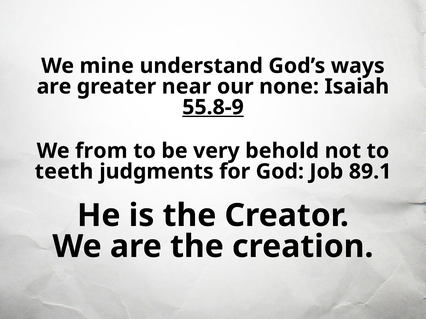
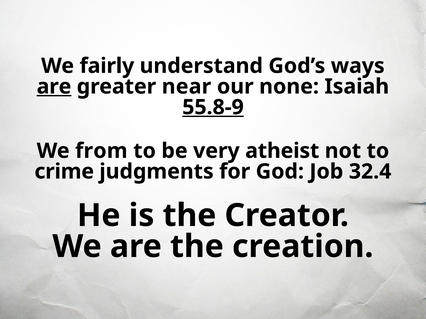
mine: mine -> fairly (107, 66)
are underline: none -> present (54, 87)
behold: behold -> atheist (282, 151)
teeth: teeth -> crime (64, 172)
89.1: 89.1 -> 32.4 (370, 172)
